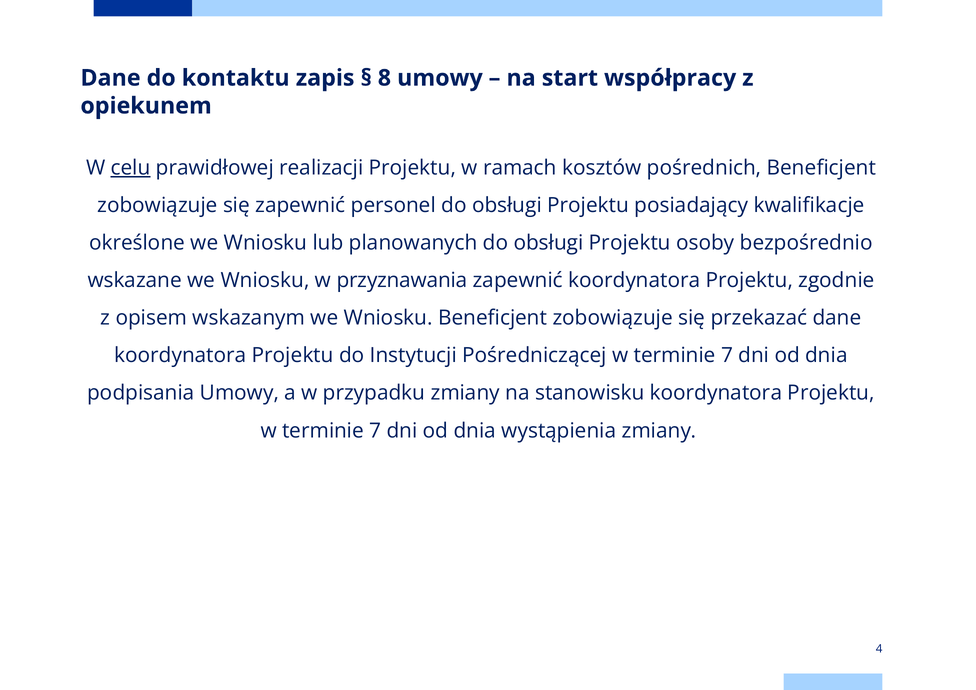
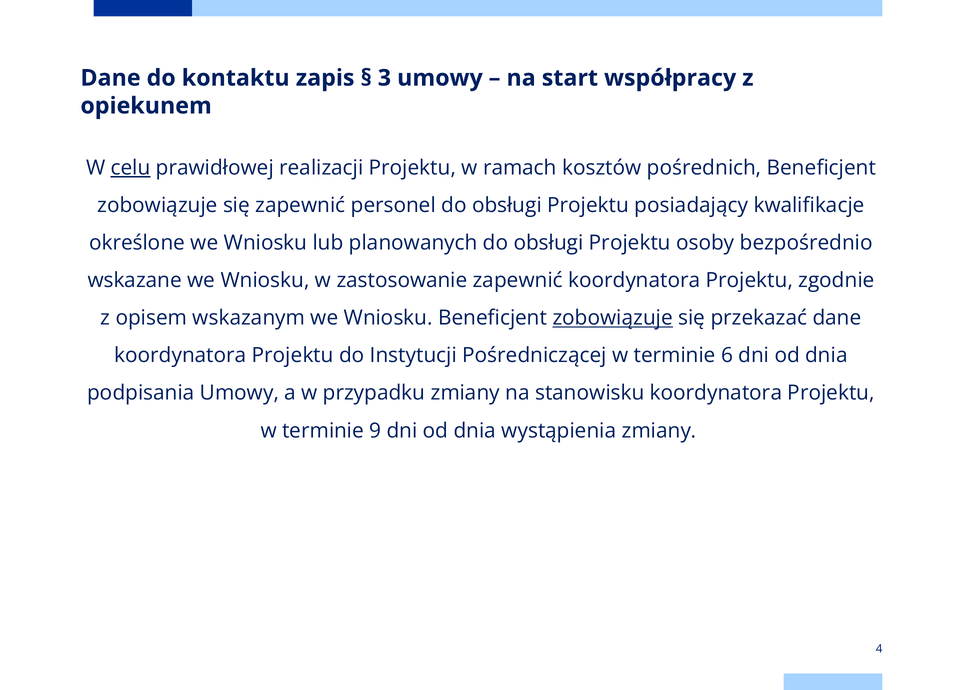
8: 8 -> 3 (384, 78)
przyznawania: przyznawania -> zastosowanie (402, 280)
zobowiązuje underline: none -> present (613, 318)
Pośredniczącej w terminie 7: 7 -> 6 (727, 356)
7: 7 -> 9 (375, 431)
